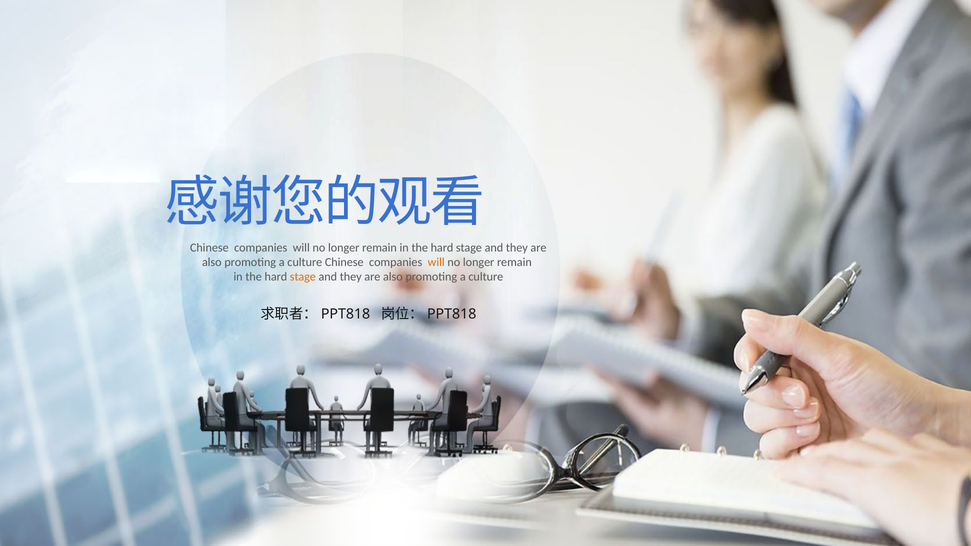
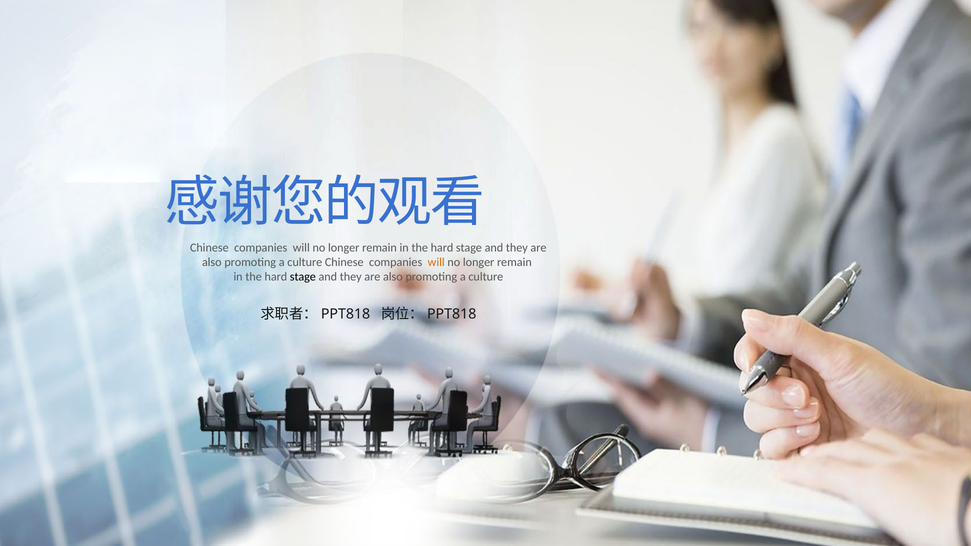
stage colour: orange -> black (303, 277)
